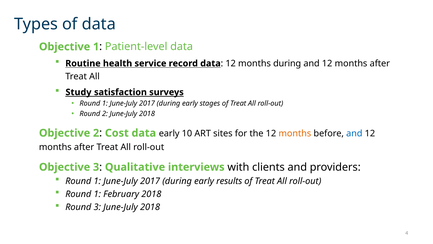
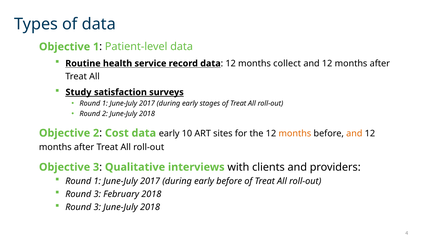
months during: during -> collect (287, 63)
and colour: blue -> orange (354, 133)
early results: results -> before (229, 181)
1: 1 -> 3 (97, 194)
